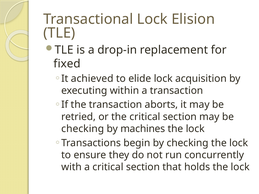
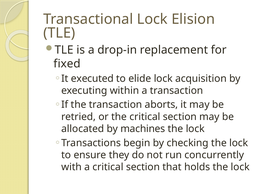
achieved: achieved -> executed (92, 79)
checking: checking -> allocated (83, 129)
